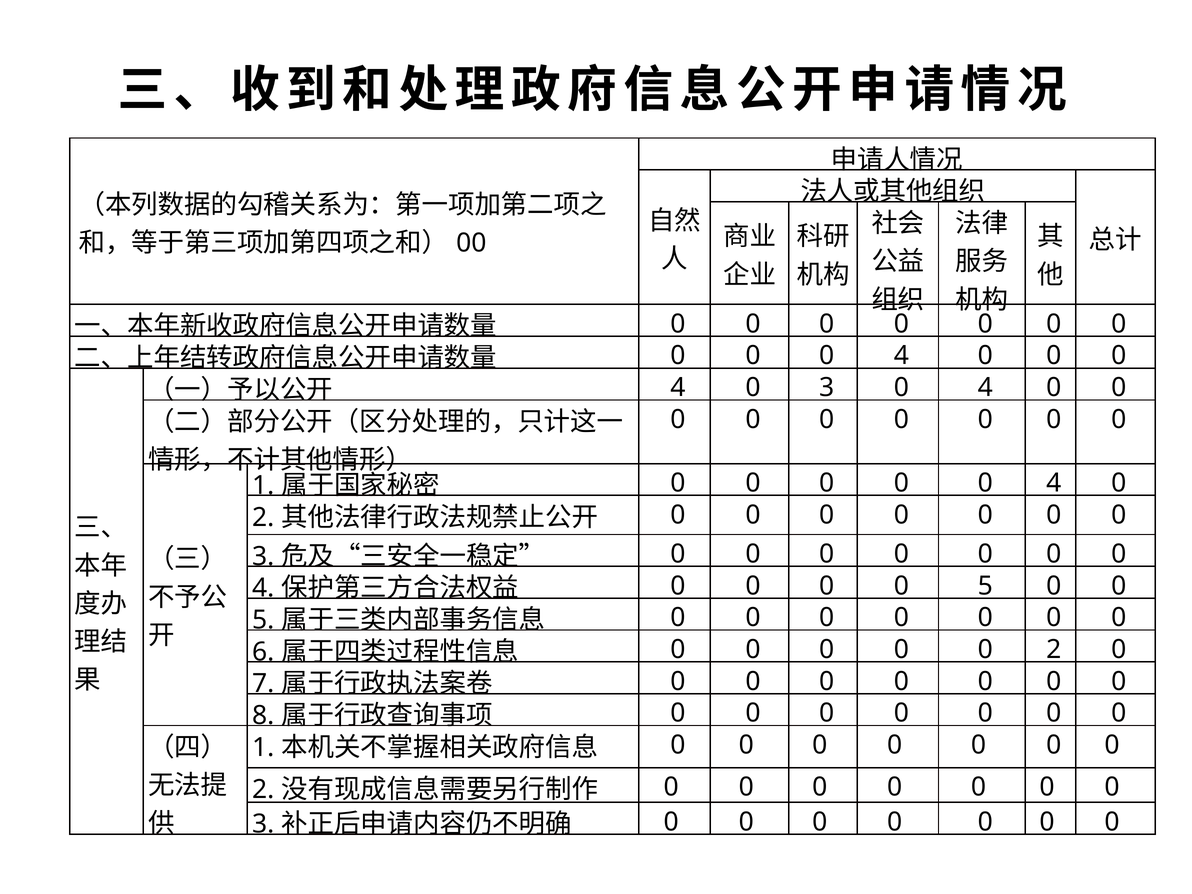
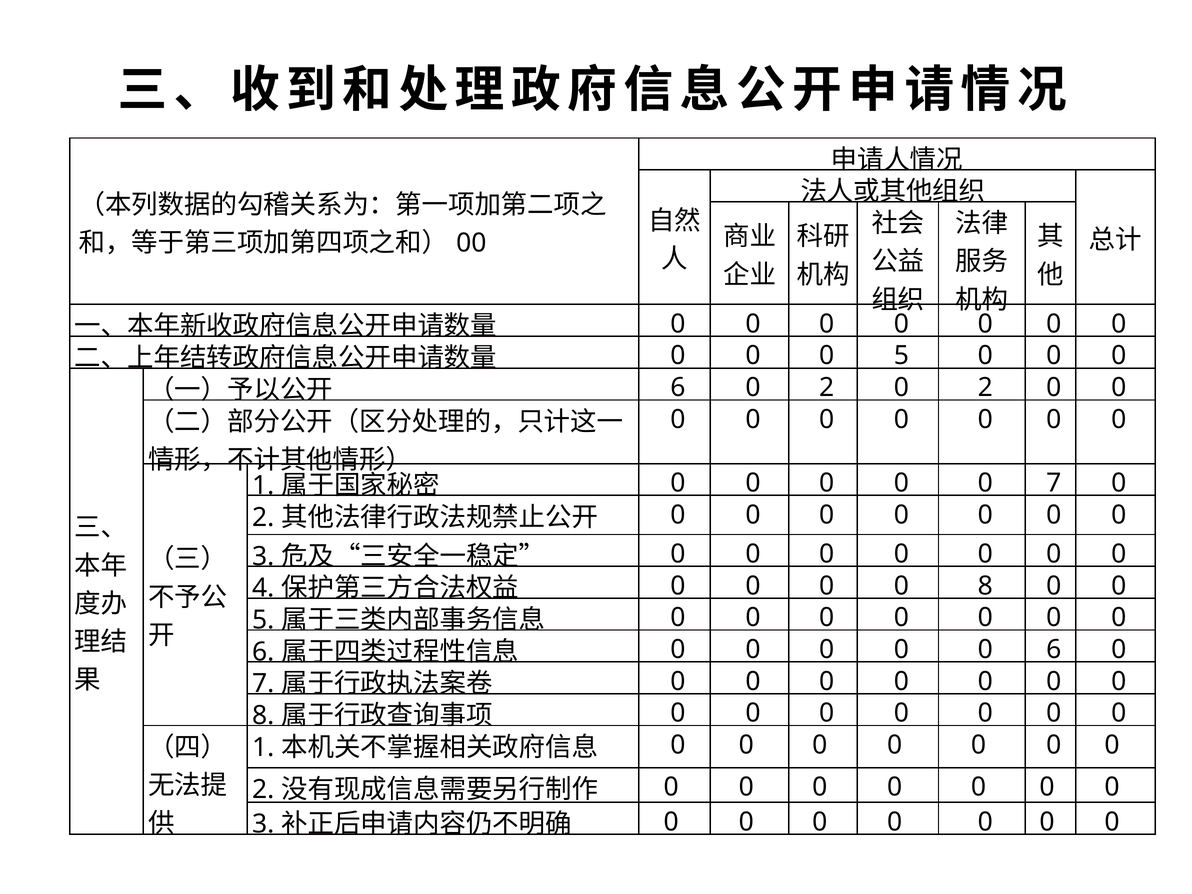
4: 4 -> 5 (901, 356)
4: 4 -> 6 (678, 388)
3: 3 -> 2 (827, 388)
4: 4 -> 2 (985, 388)
4: 4 -> 7 (1054, 483)
5: 5 -> 8 (985, 586)
2: 2 -> 6 (1054, 649)
